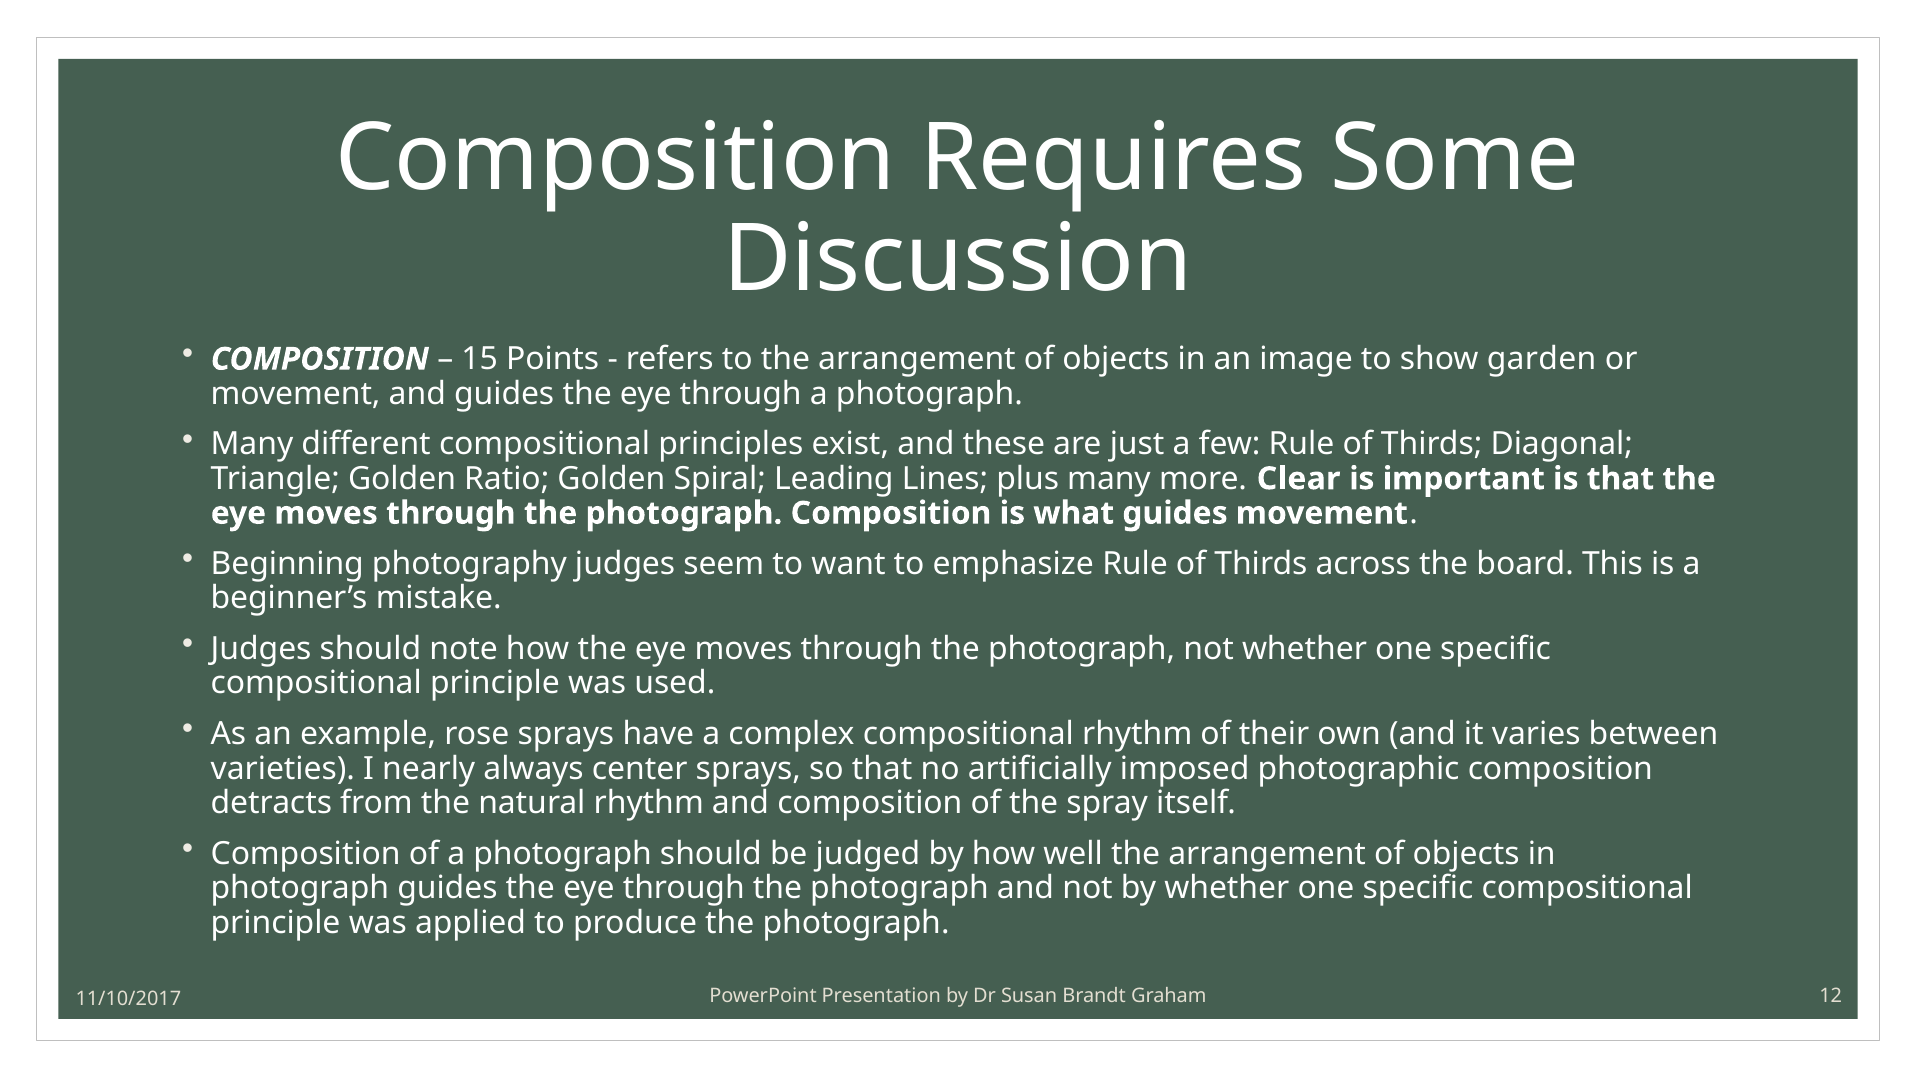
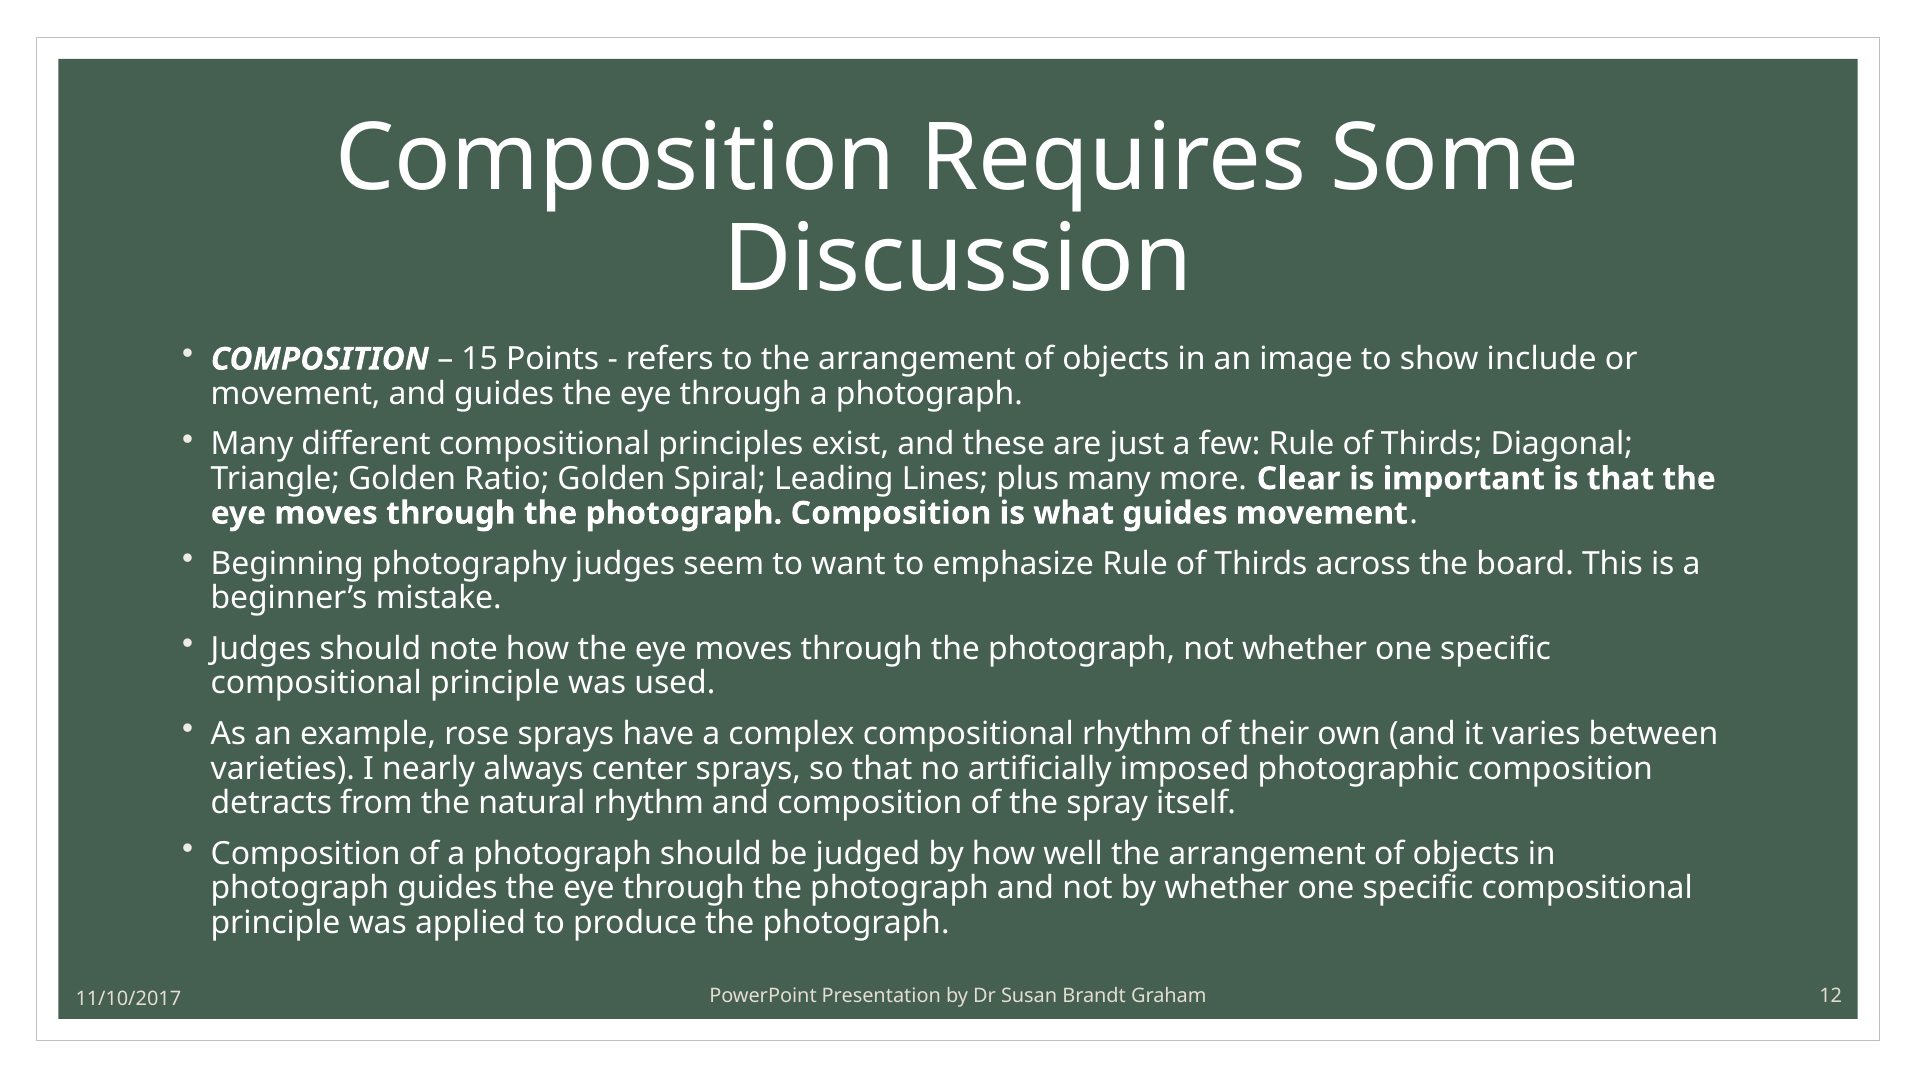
garden: garden -> include (1542, 359)
